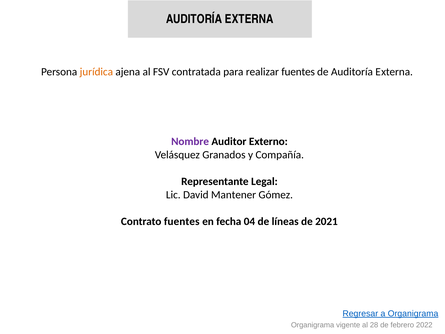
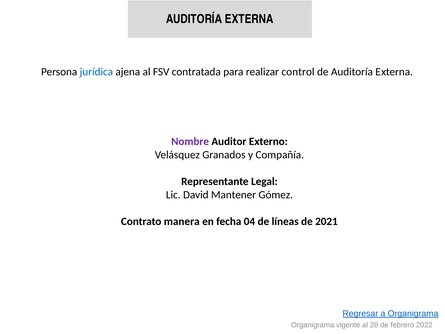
jurídica colour: orange -> blue (96, 72)
realizar fuentes: fuentes -> control (298, 72)
Contrato fuentes: fuentes -> manera (182, 221)
